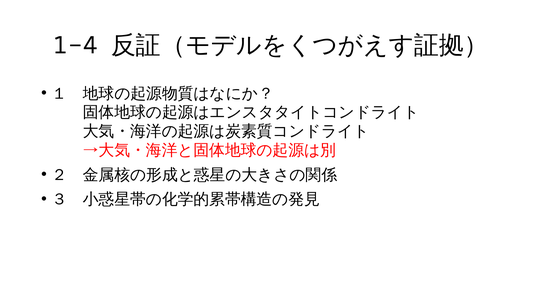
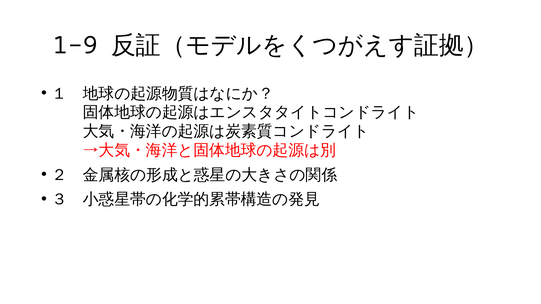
1-4: 1-4 -> 1-9 (75, 45)
